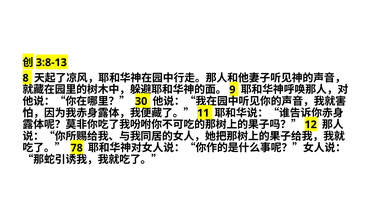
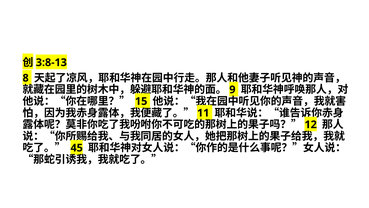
30: 30 -> 15 (141, 101)
78: 78 -> 45 (77, 148)
